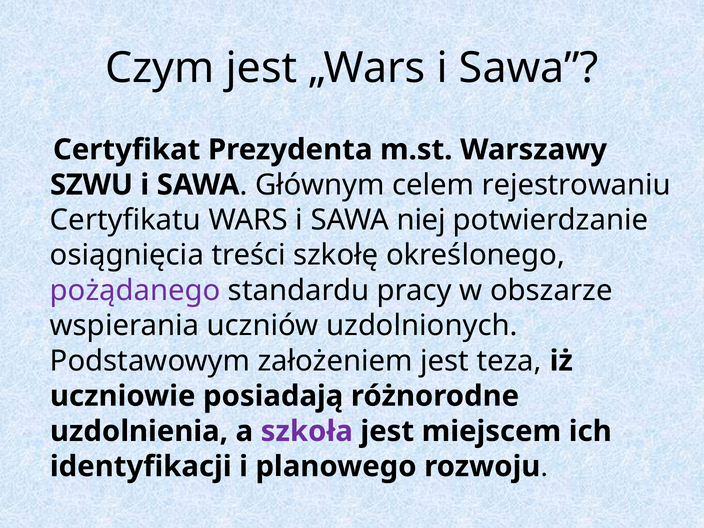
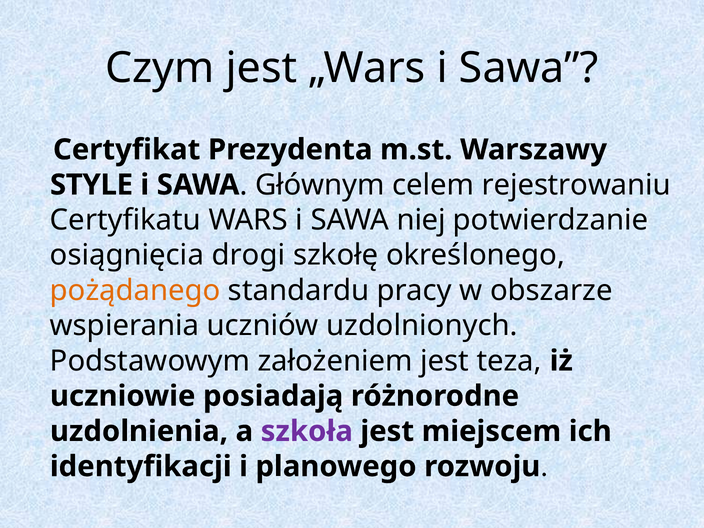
SZWU: SZWU -> STYLE (91, 185)
treści: treści -> drogi (249, 255)
pożądanego colour: purple -> orange (135, 290)
